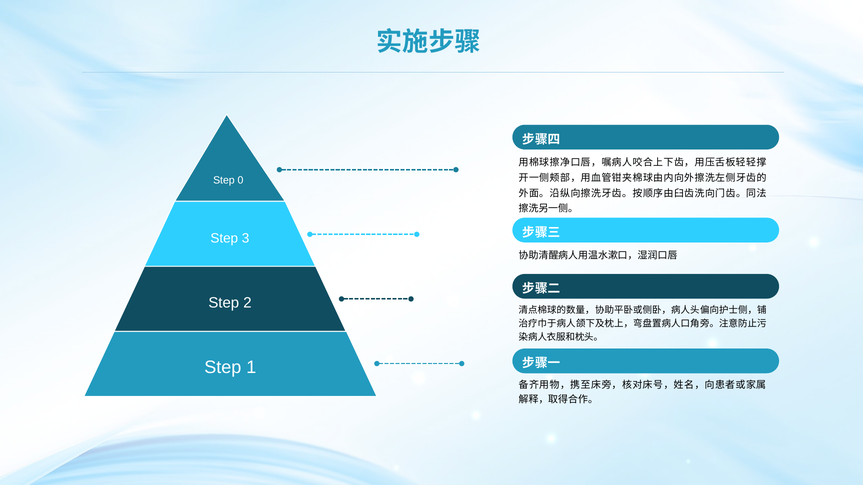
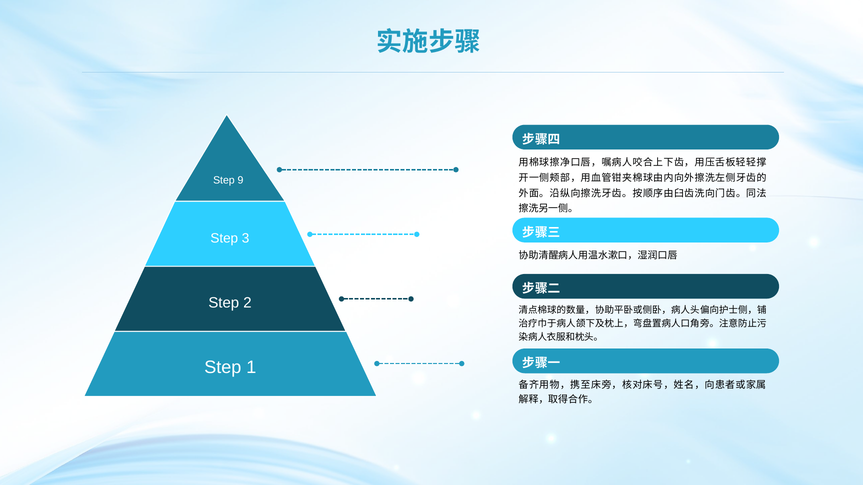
0: 0 -> 9 (241, 180)
